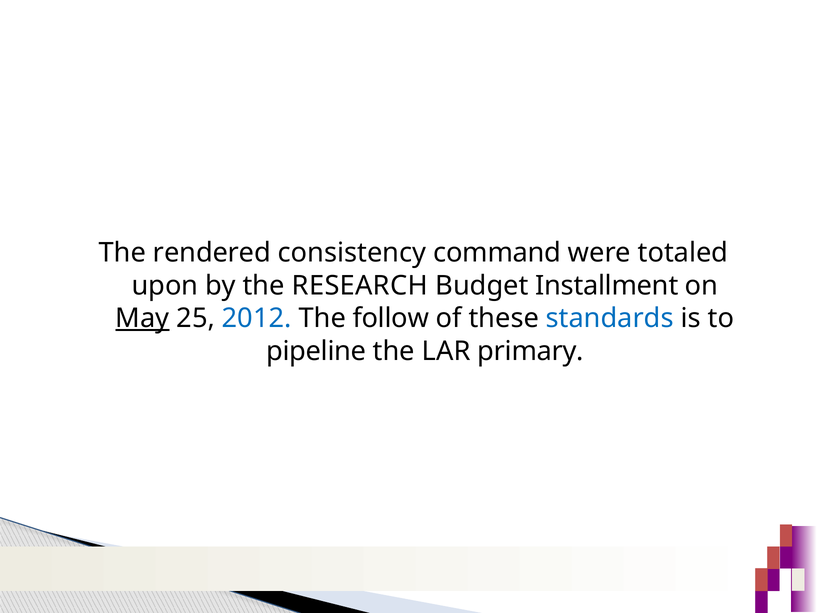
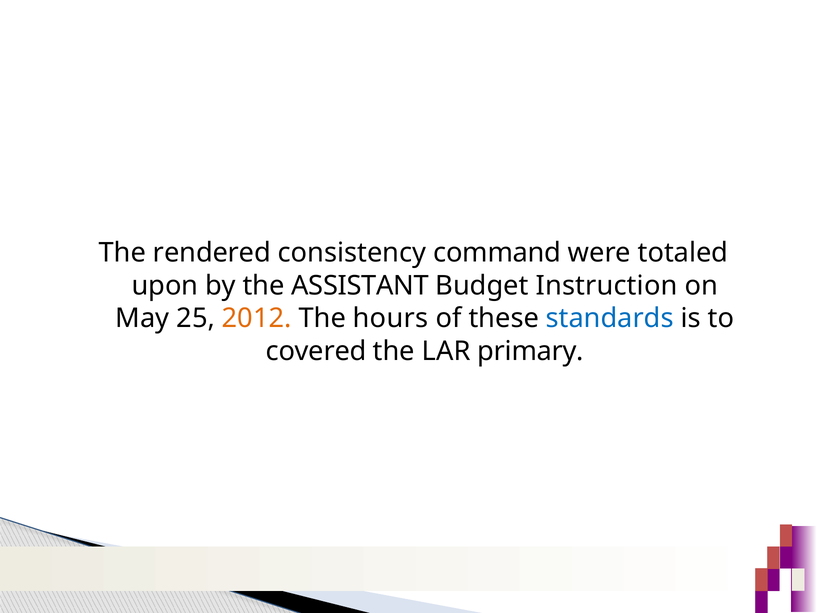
RESEARCH: RESEARCH -> ASSISTANT (360, 286)
Installment: Installment -> Instruction (607, 286)
May underline: present -> none (142, 318)
2012 colour: blue -> orange (257, 318)
follow: follow -> hours (391, 318)
pipeline: pipeline -> covered (316, 351)
